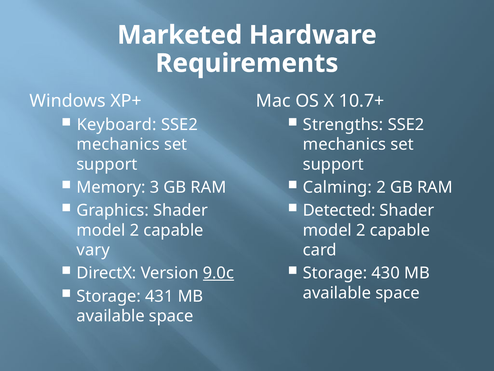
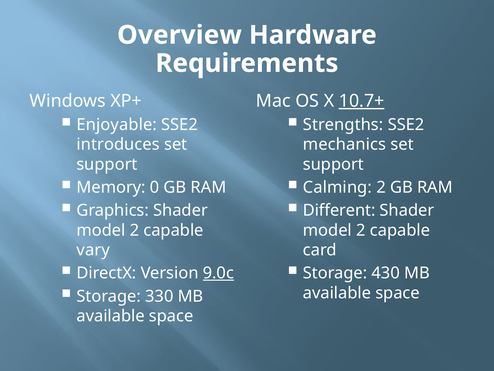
Marketed: Marketed -> Overview (179, 35)
10.7+ underline: none -> present (362, 101)
Keyboard: Keyboard -> Enjoyable (117, 125)
mechanics: mechanics -> introduces (118, 144)
3: 3 -> 0 (155, 187)
Detected: Detected -> Different (339, 210)
431: 431 -> 330 (159, 296)
